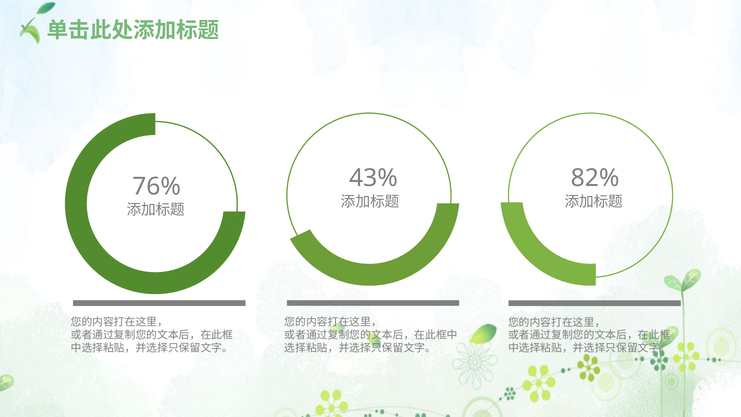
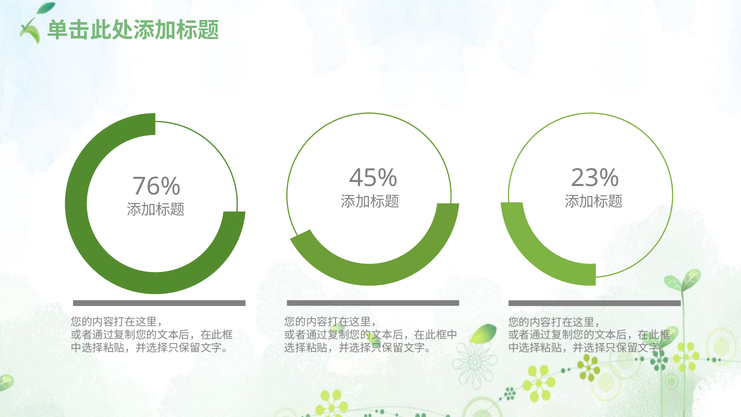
43%: 43% -> 45% (373, 178)
82%: 82% -> 23% (595, 178)
